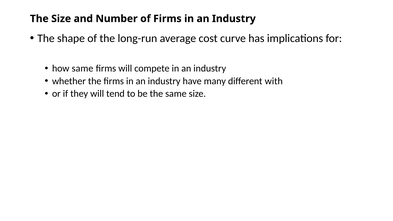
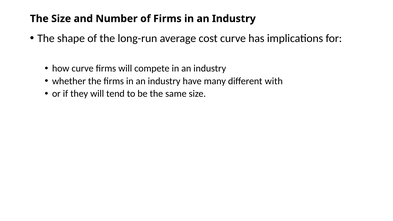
how same: same -> curve (83, 68)
